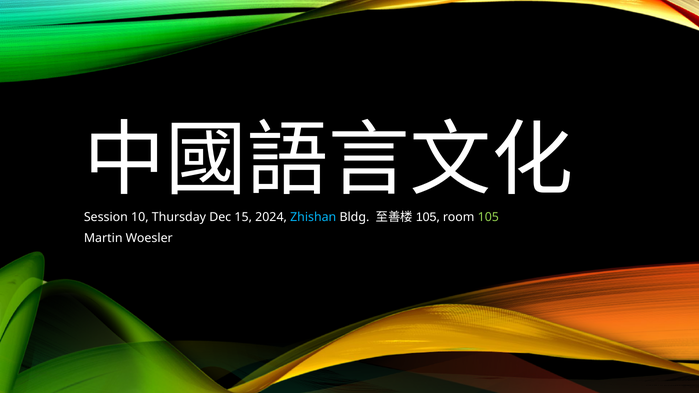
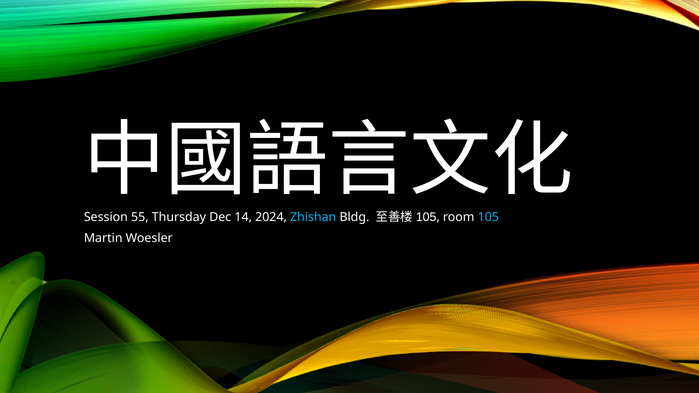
10: 10 -> 55 (140, 217)
15: 15 -> 14 (243, 217)
105 colour: light green -> light blue (488, 217)
